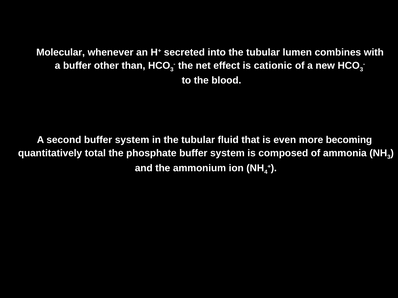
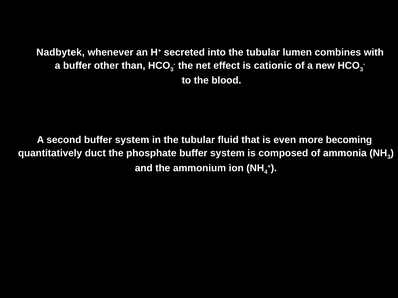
Molecular: Molecular -> Nadbytek (61, 52)
total: total -> duct (95, 153)
